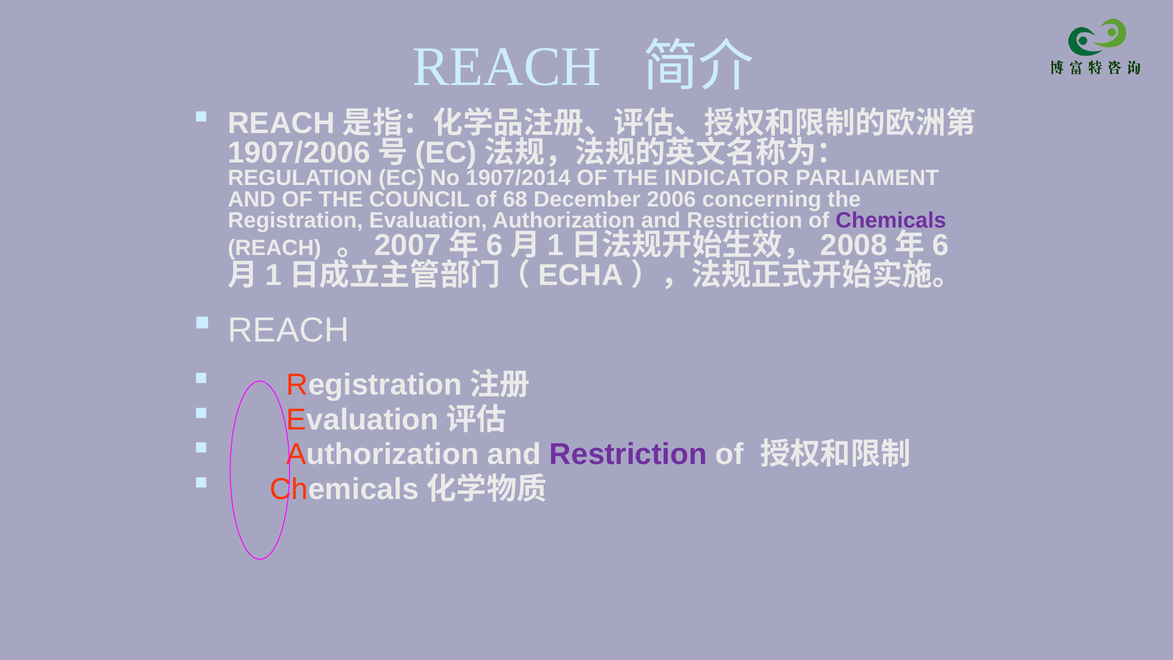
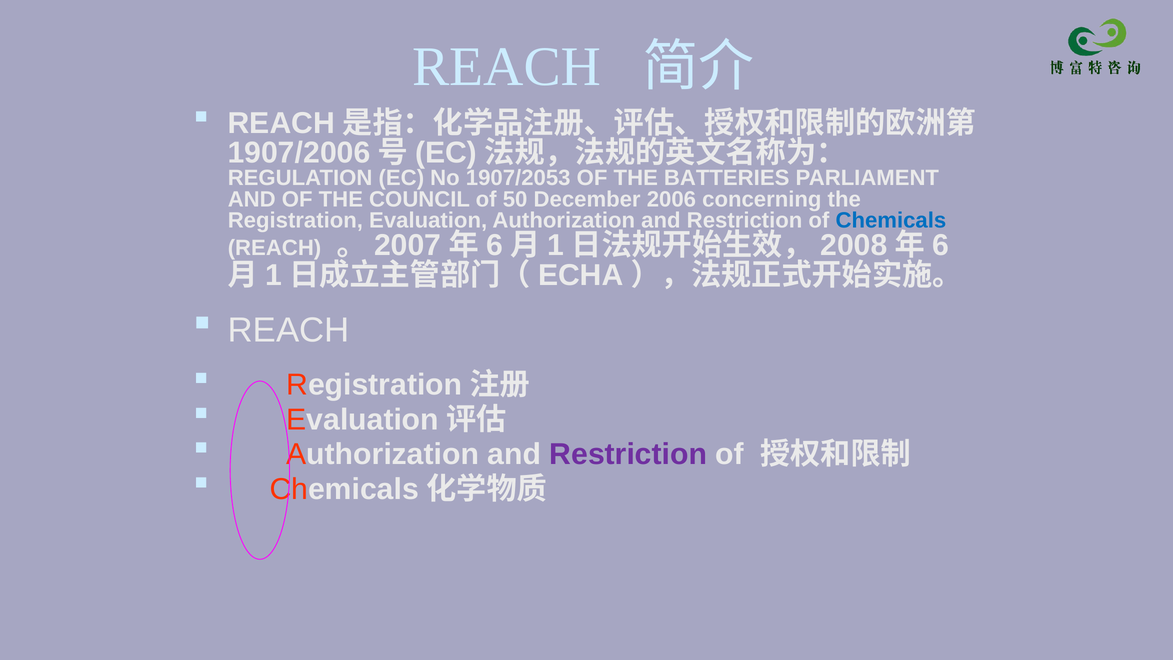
1907/2014: 1907/2014 -> 1907/2053 (518, 178)
INDICATOR: INDICATOR -> BATTERIES (727, 178)
68: 68 -> 50 (515, 199)
Chemicals colour: purple -> blue (891, 220)
